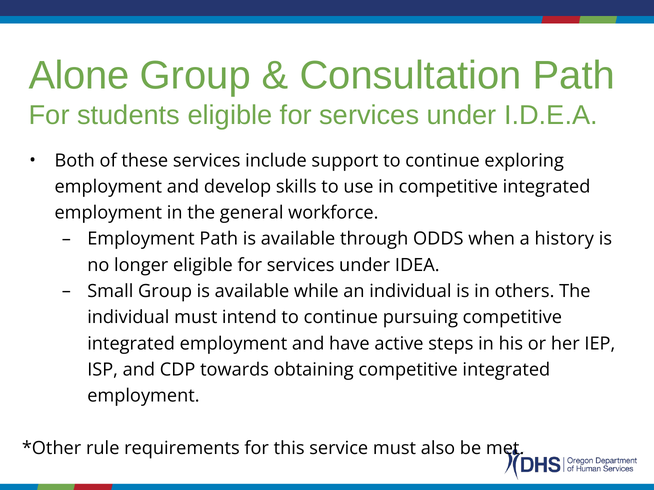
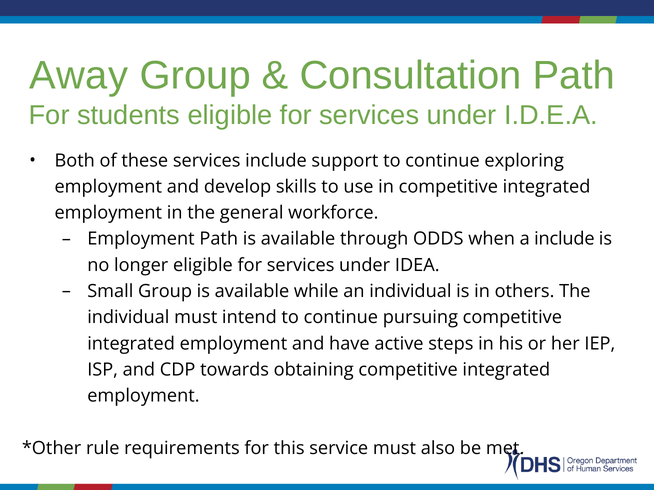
Alone: Alone -> Away (79, 76)
a history: history -> include (564, 239)
